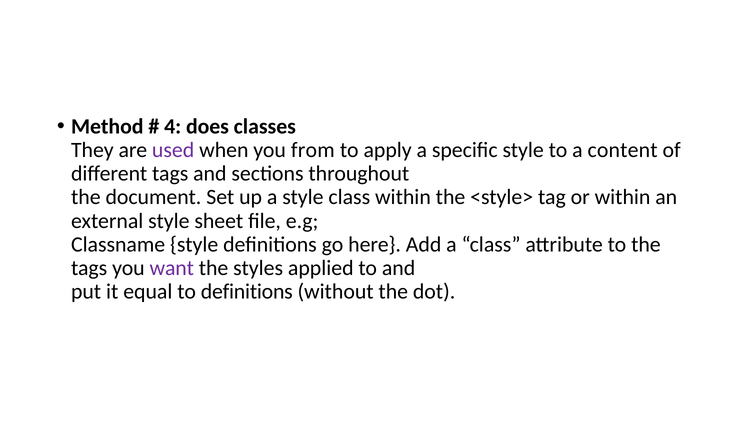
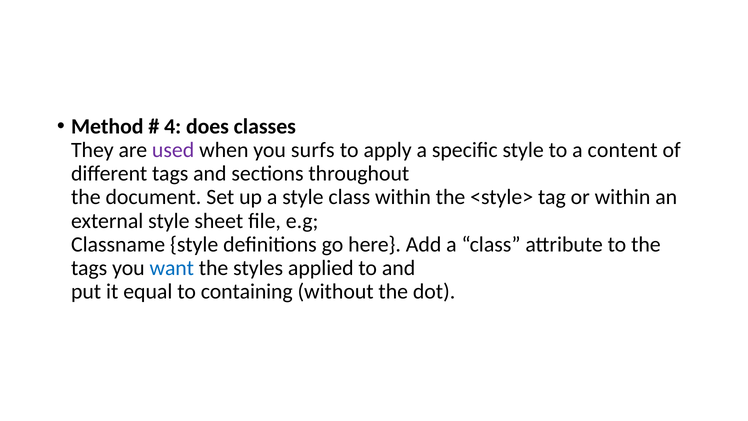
from: from -> surfs (313, 150)
want colour: purple -> blue (172, 268)
to definitions: definitions -> containing (247, 291)
